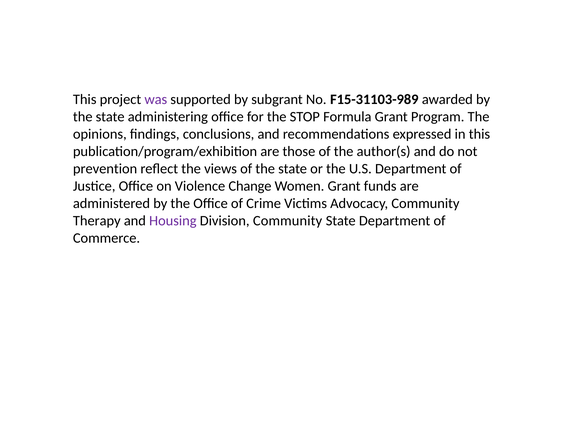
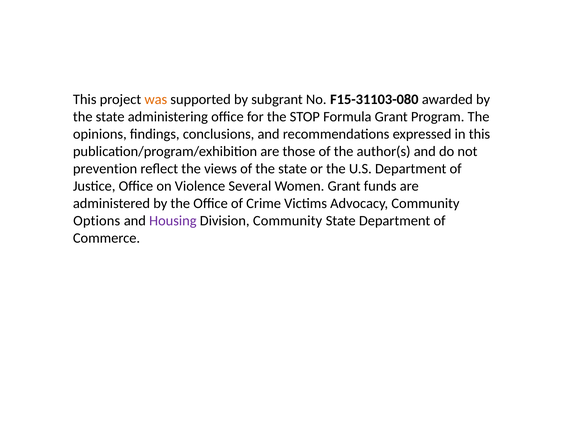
was colour: purple -> orange (156, 99)
F15-31103-989: F15-31103-989 -> F15-31103-080 (374, 99)
Change: Change -> Several (250, 186)
Therapy: Therapy -> Options (97, 221)
